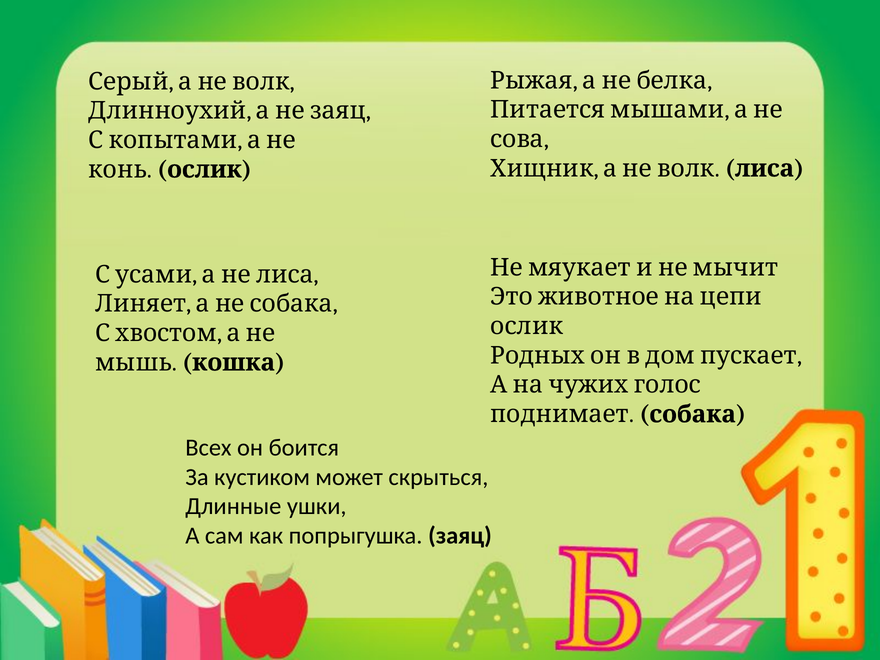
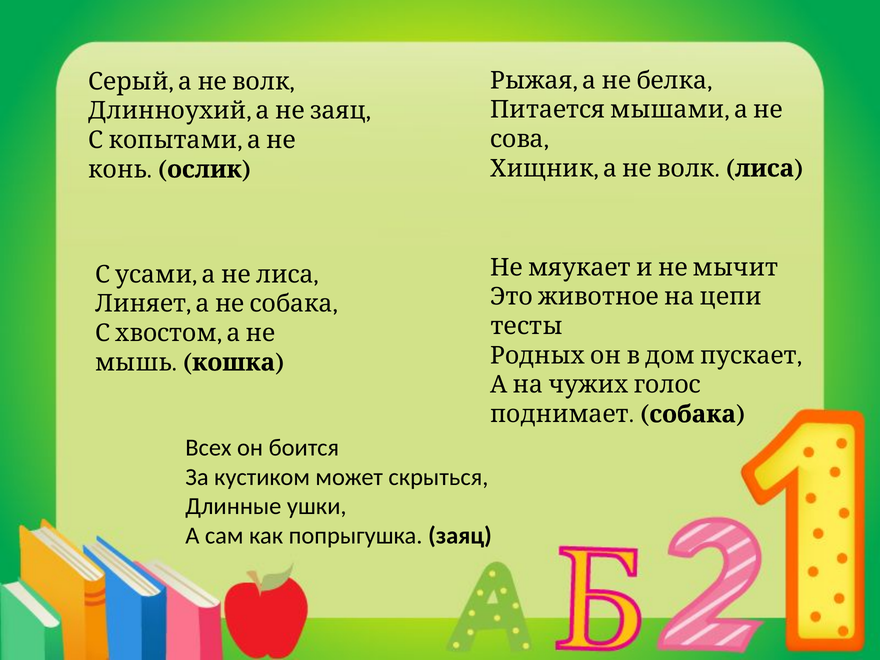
ослик: ослик -> тесты (527, 326)
